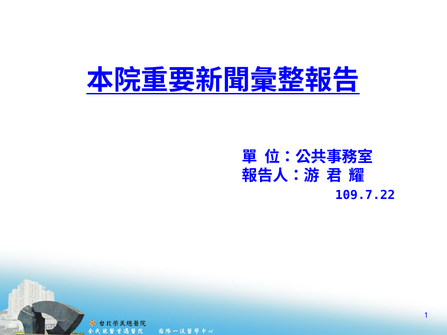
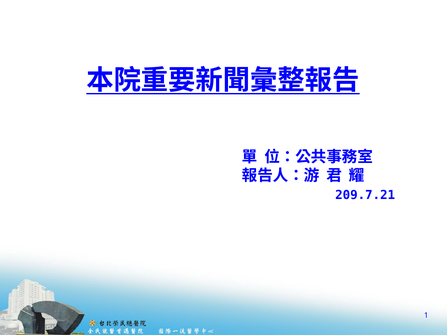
109.7.22: 109.7.22 -> 209.7.21 (365, 195)
